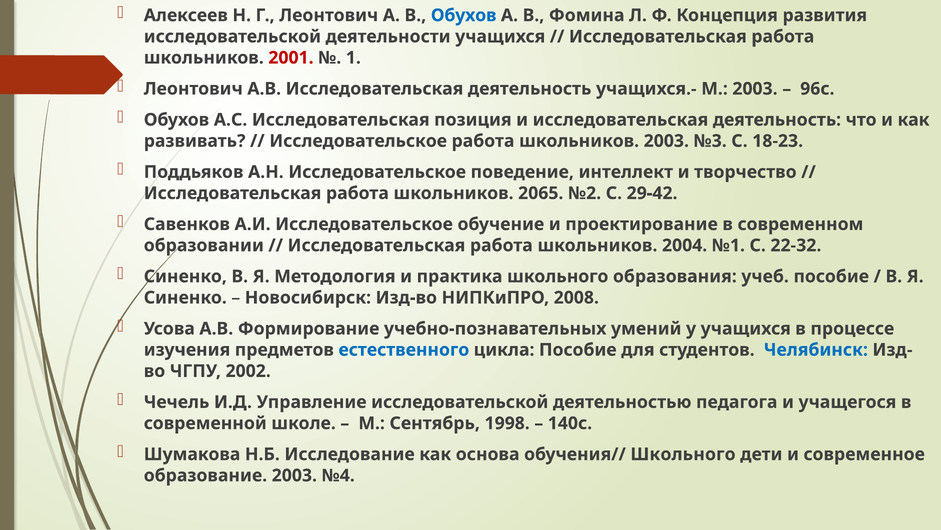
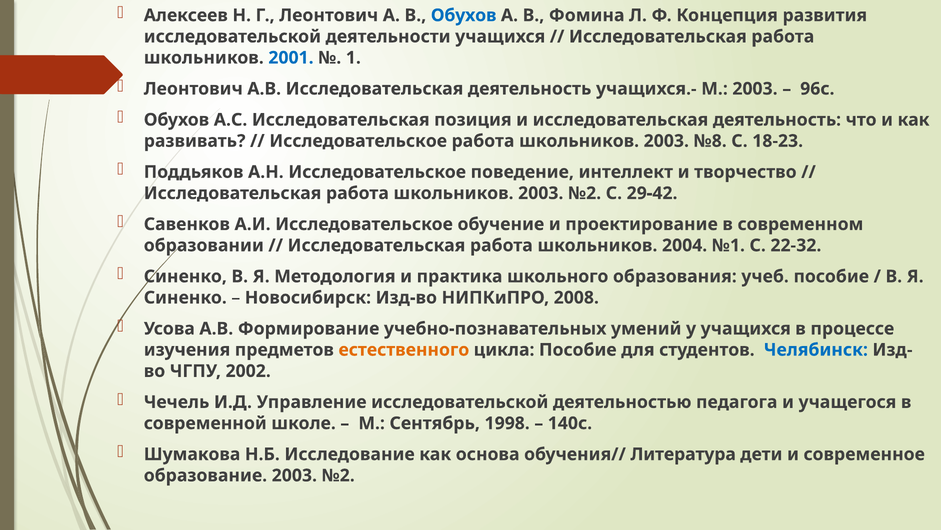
2001 colour: red -> blue (291, 58)
№3: №3 -> №8 (710, 141)
Исследовательская работа школьников 2065: 2065 -> 2003 (541, 193)
естественного colour: blue -> orange (404, 349)
обучения// Школьного: Школьного -> Литература (683, 454)
образование 2003 №4: №4 -> №2 (338, 475)
